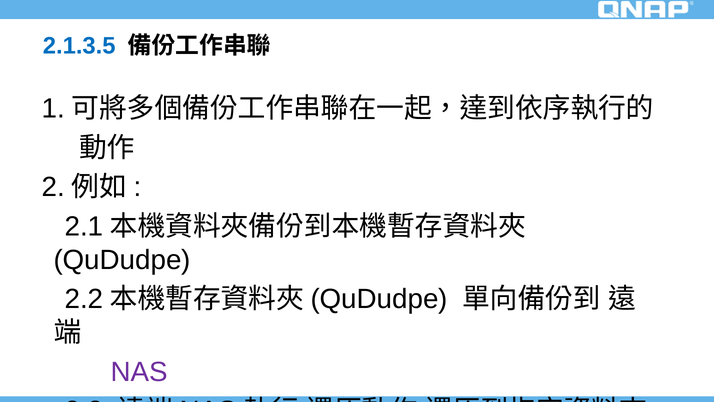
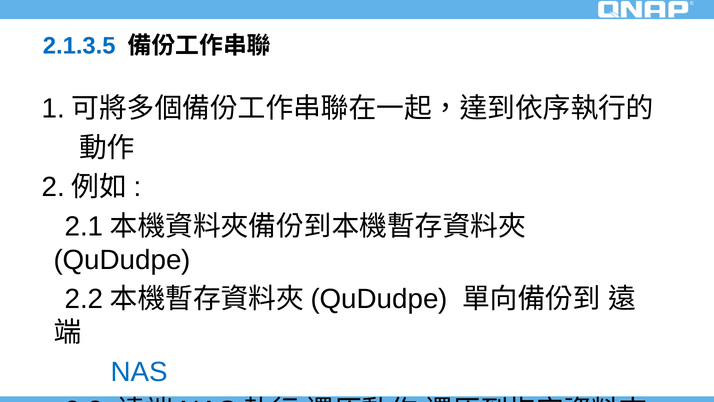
NAS colour: purple -> blue (139, 372)
